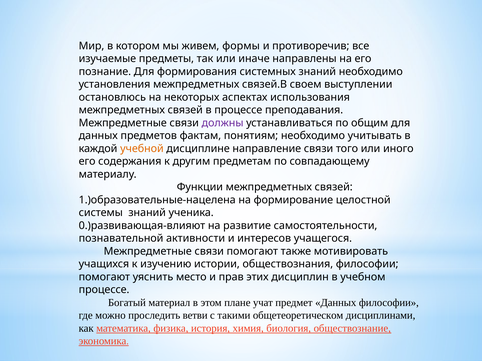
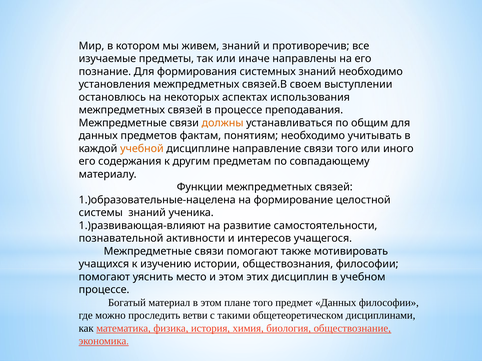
живем формы: формы -> знаний (241, 46)
должны colour: purple -> orange (223, 123)
0.)развивающая-влияют: 0.)развивающая-влияют -> 1.)развивающая-влияют (142, 226)
и прав: прав -> этом (231, 277)
плане учат: учат -> того (263, 303)
